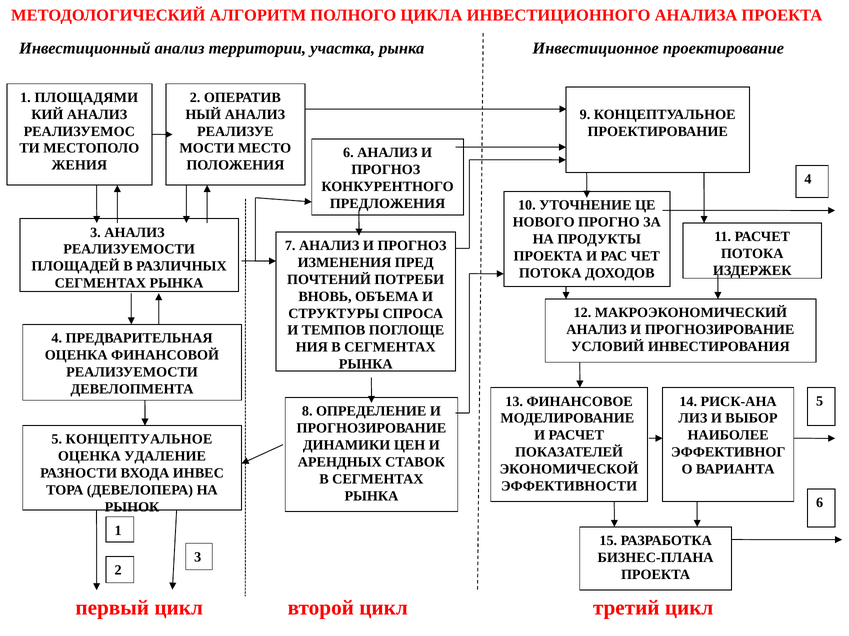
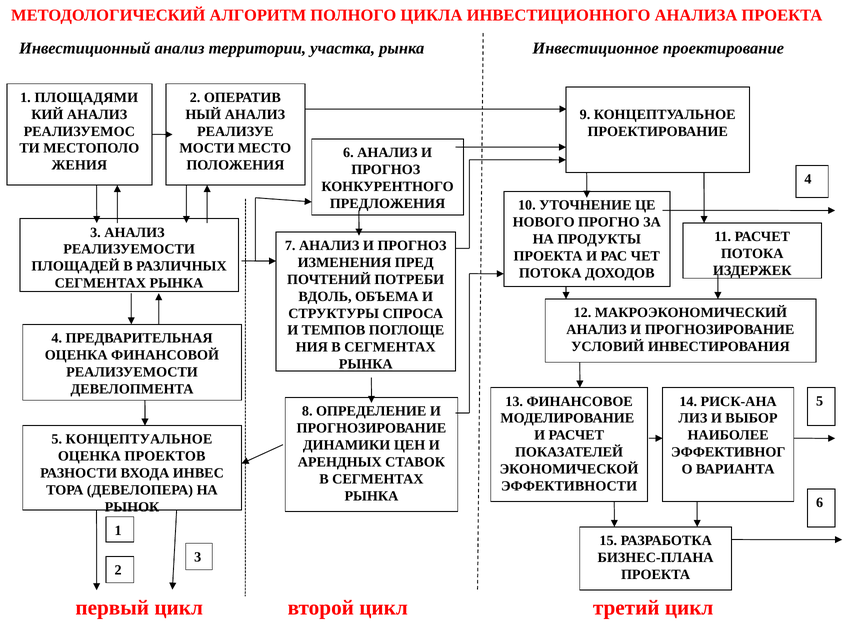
ВНОВЬ: ВНОВЬ -> ВДОЛЬ (325, 297)
УДАЛЕНИЕ: УДАЛЕНИЕ -> ПРОЕКТОВ (165, 457)
